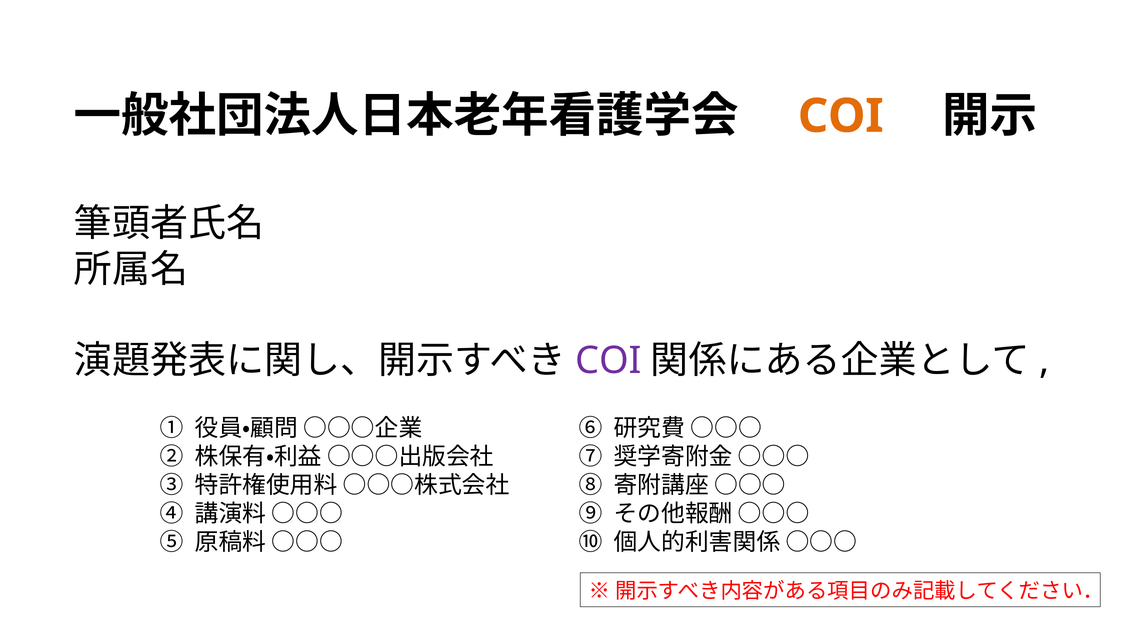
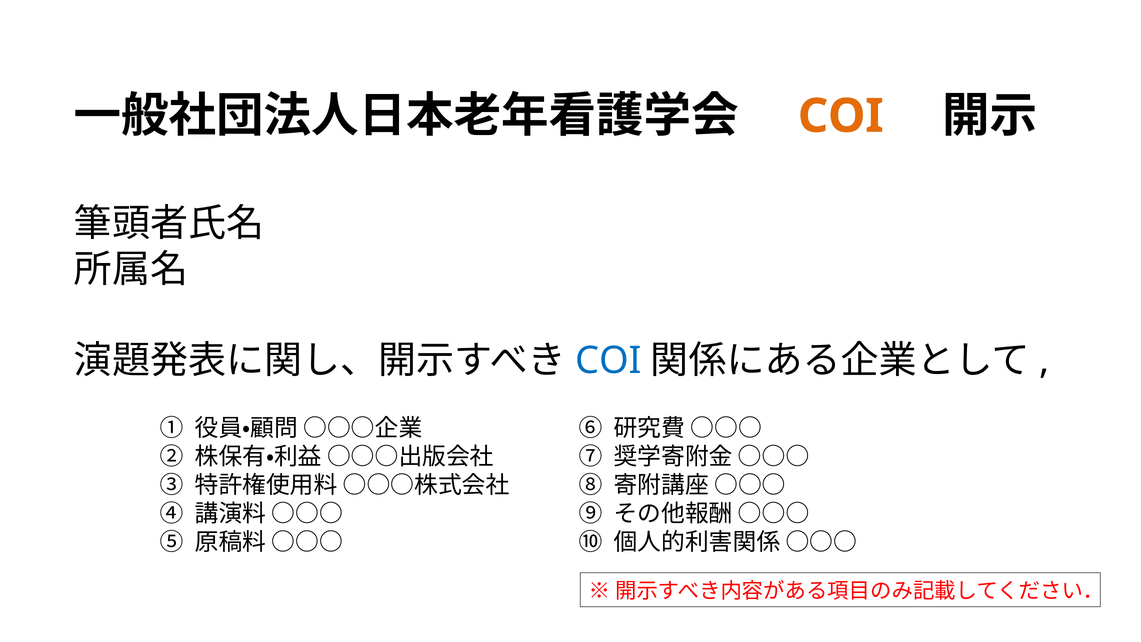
COI colour: purple -> blue (608, 361)
